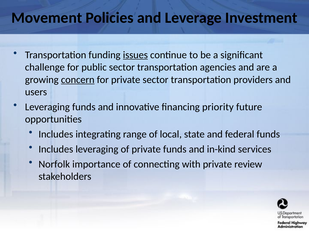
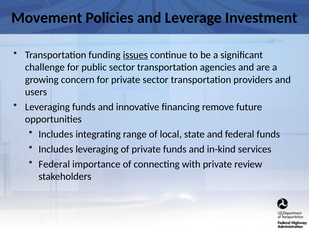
concern underline: present -> none (78, 80)
priority: priority -> remove (218, 107)
Norfolk: Norfolk -> Federal (54, 164)
